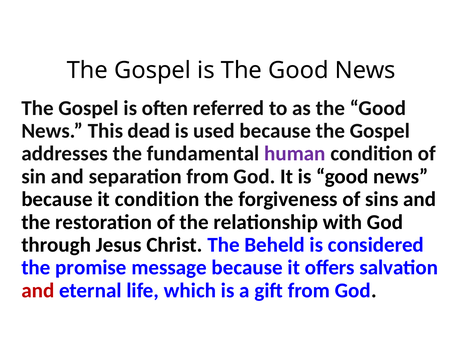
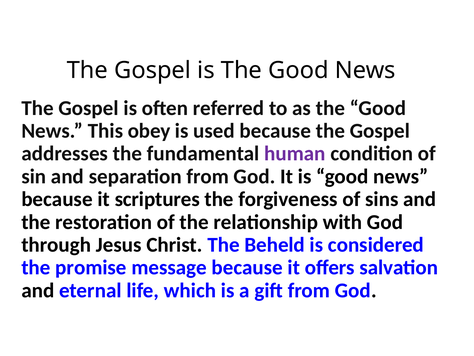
dead: dead -> obey (149, 131)
it condition: condition -> scriptures (157, 199)
and colour: red -> black (38, 290)
